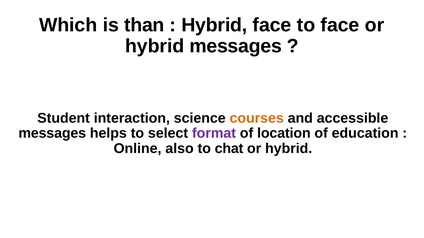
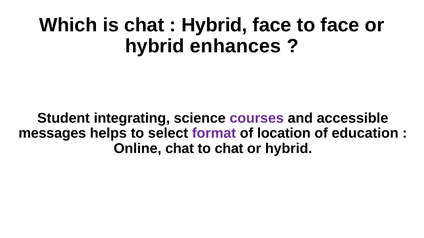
is than: than -> chat (144, 25)
hybrid messages: messages -> enhances (235, 46)
interaction: interaction -> integrating (132, 118)
courses colour: orange -> purple (257, 118)
Online also: also -> chat (180, 149)
